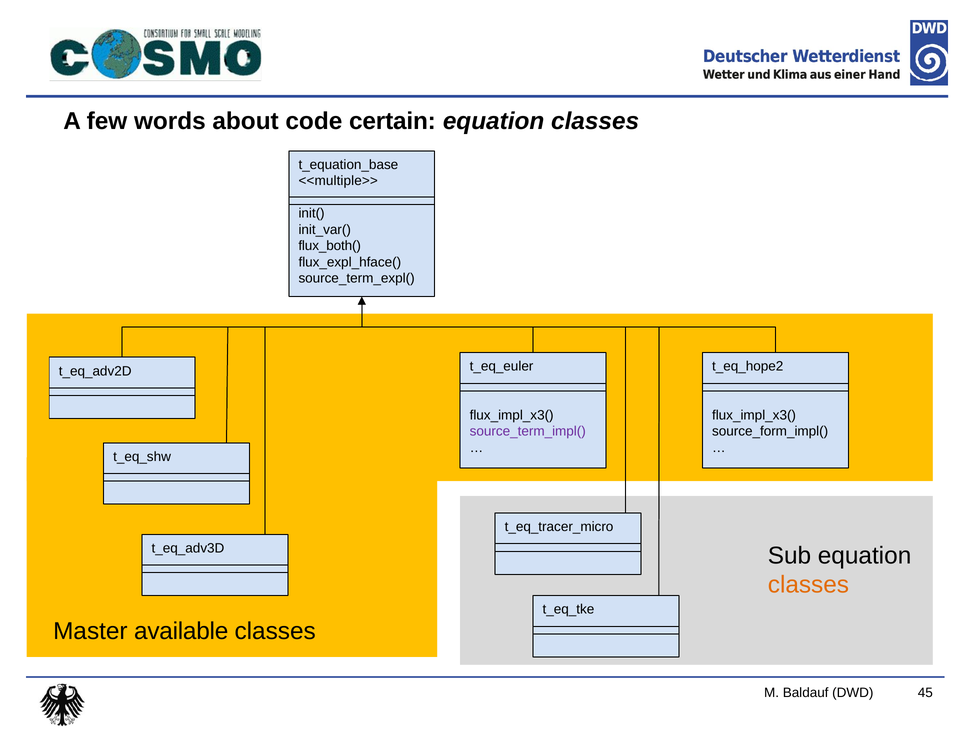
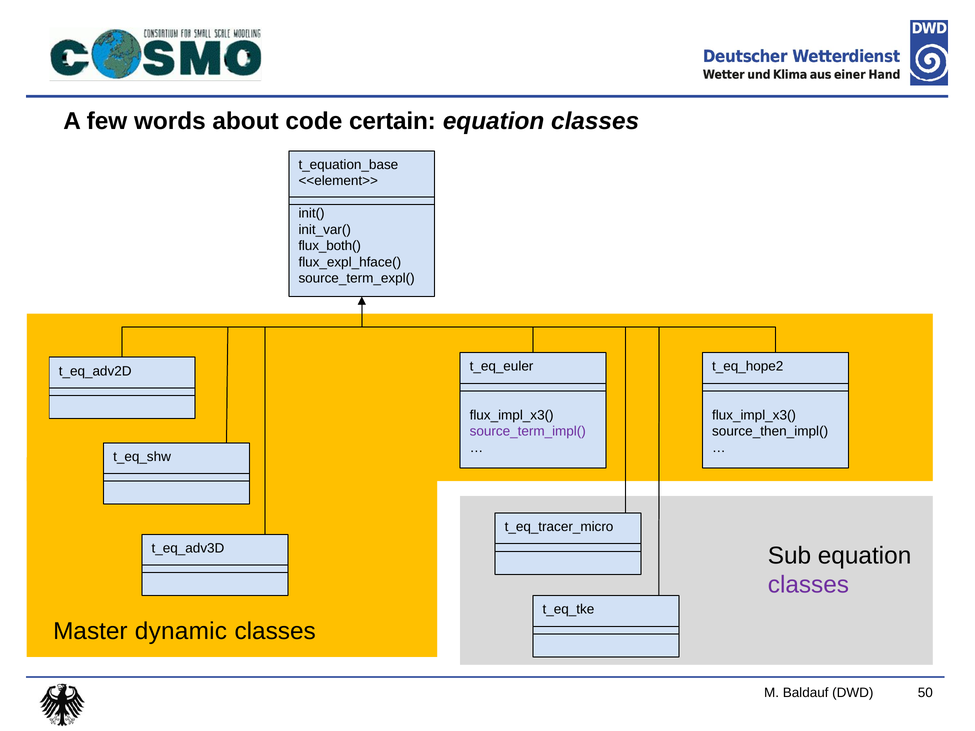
<<multiple>>: <<multiple>> -> <<element>> (338, 181)
source_form_impl(: source_form_impl( -> source_then_impl( (770, 432)
classes colour: orange -> purple (808, 585)
available: available -> dynamic (181, 631)
45: 45 -> 50 (925, 693)
